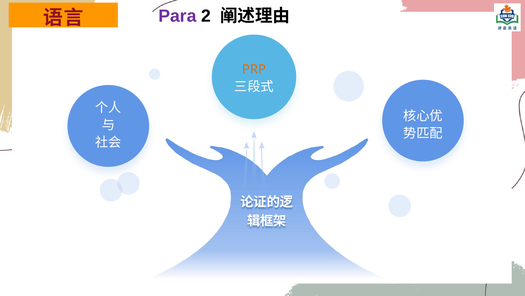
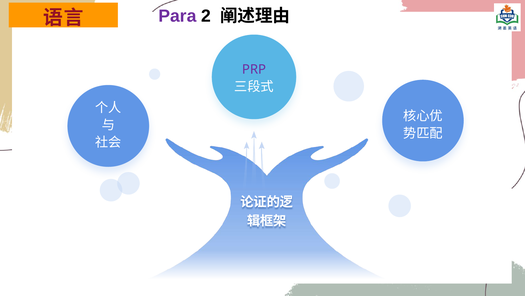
PRP colour: orange -> purple (254, 69)
